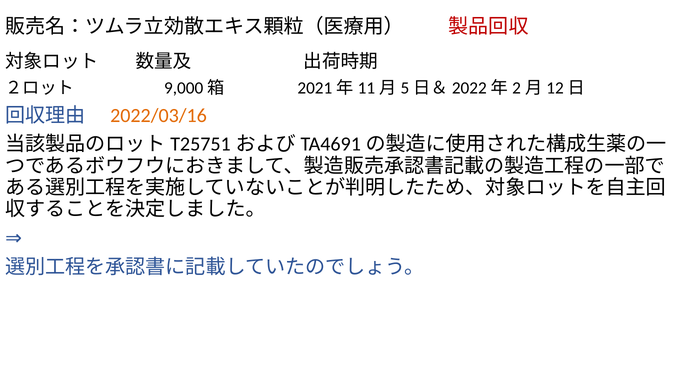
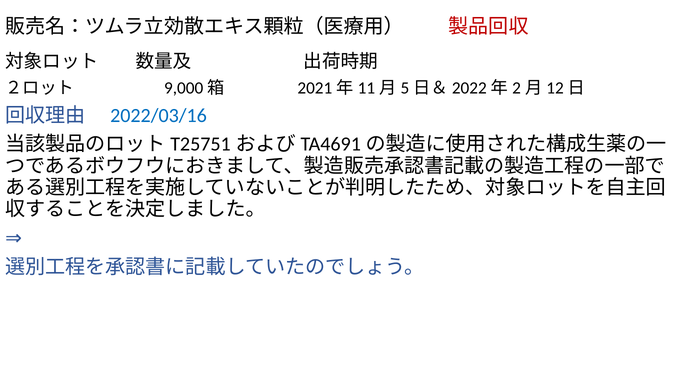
2022/03/16 colour: orange -> blue (159, 115)
